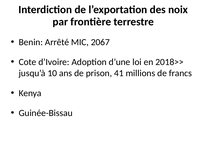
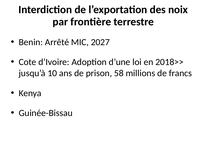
2067: 2067 -> 2027 (100, 42)
41: 41 -> 58 (119, 73)
